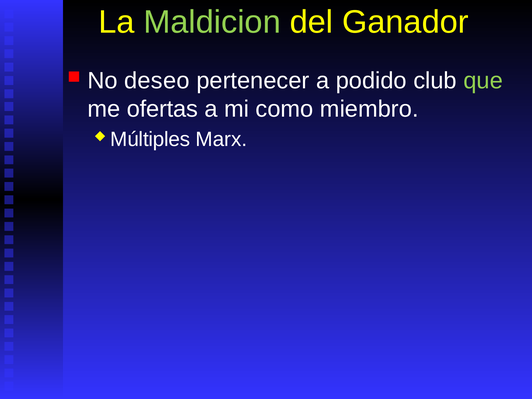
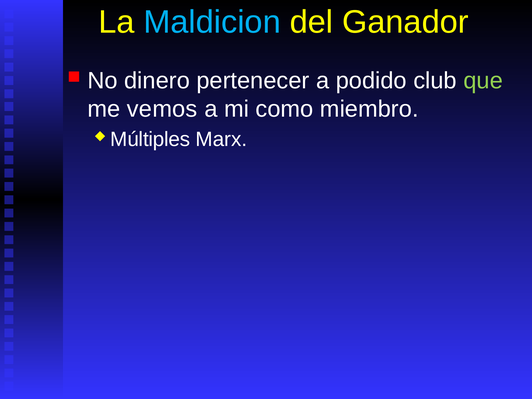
Maldicion colour: light green -> light blue (212, 22)
deseo: deseo -> dinero (157, 81)
ofertas: ofertas -> vemos (162, 109)
